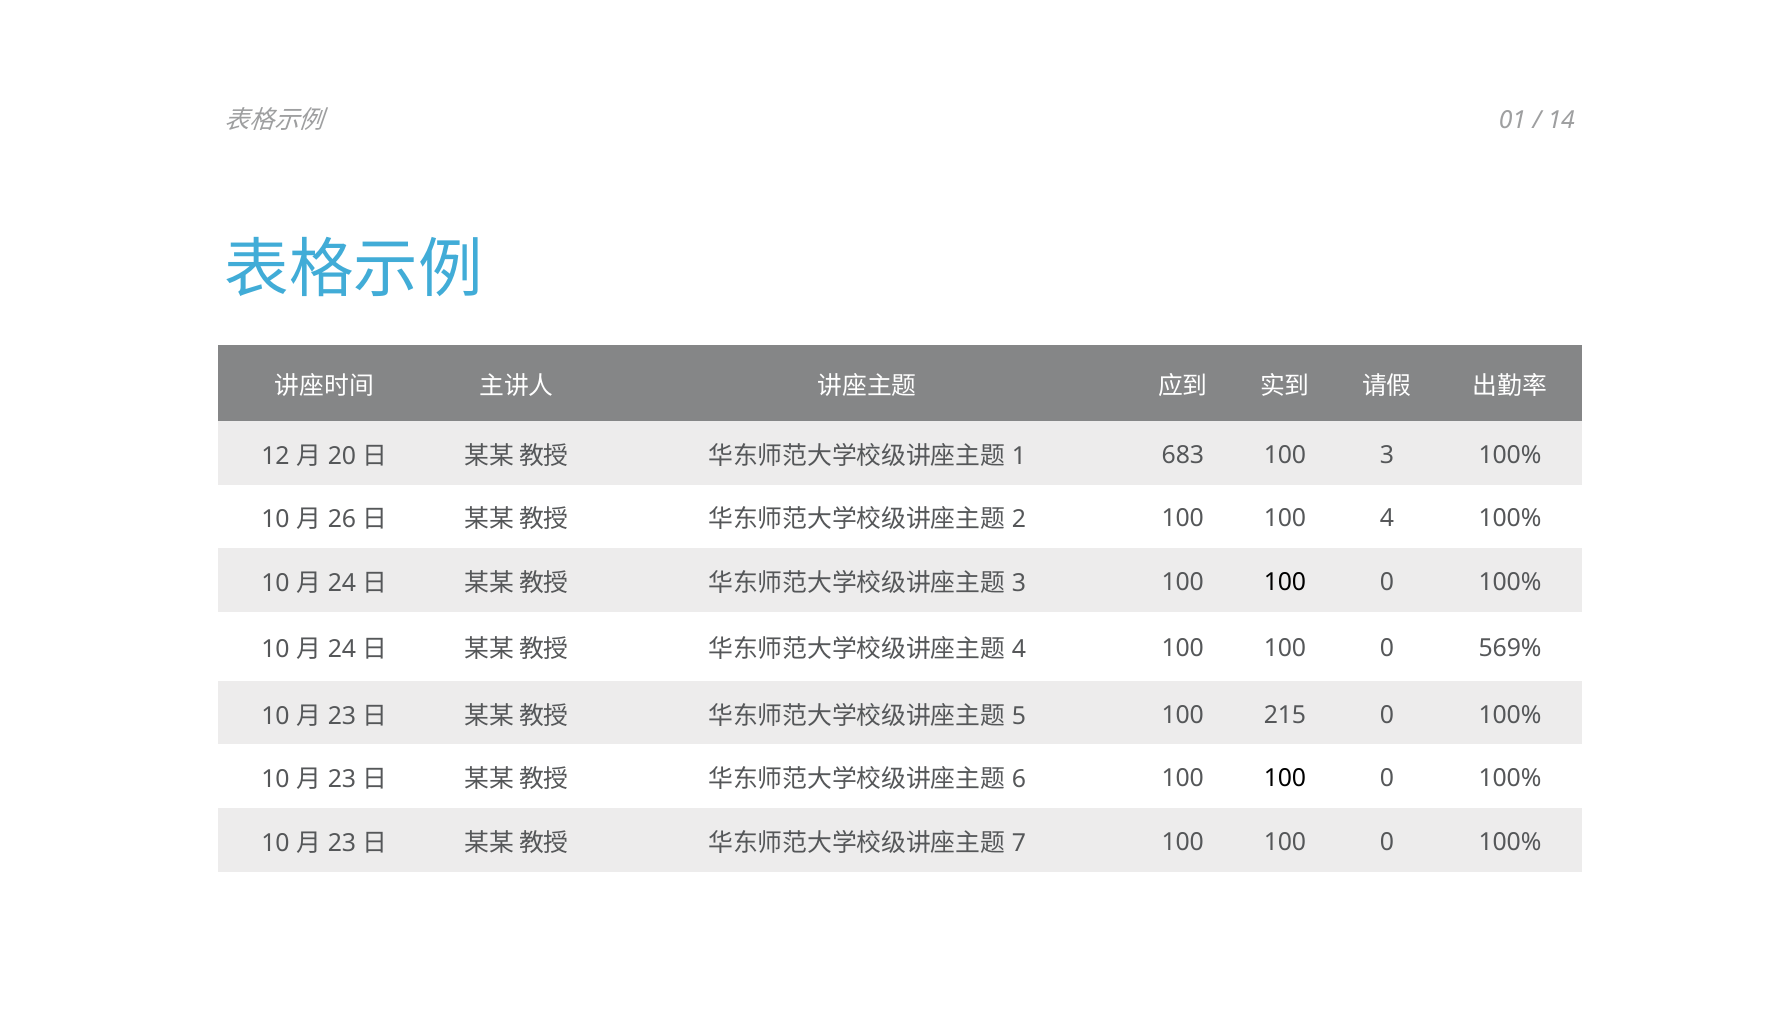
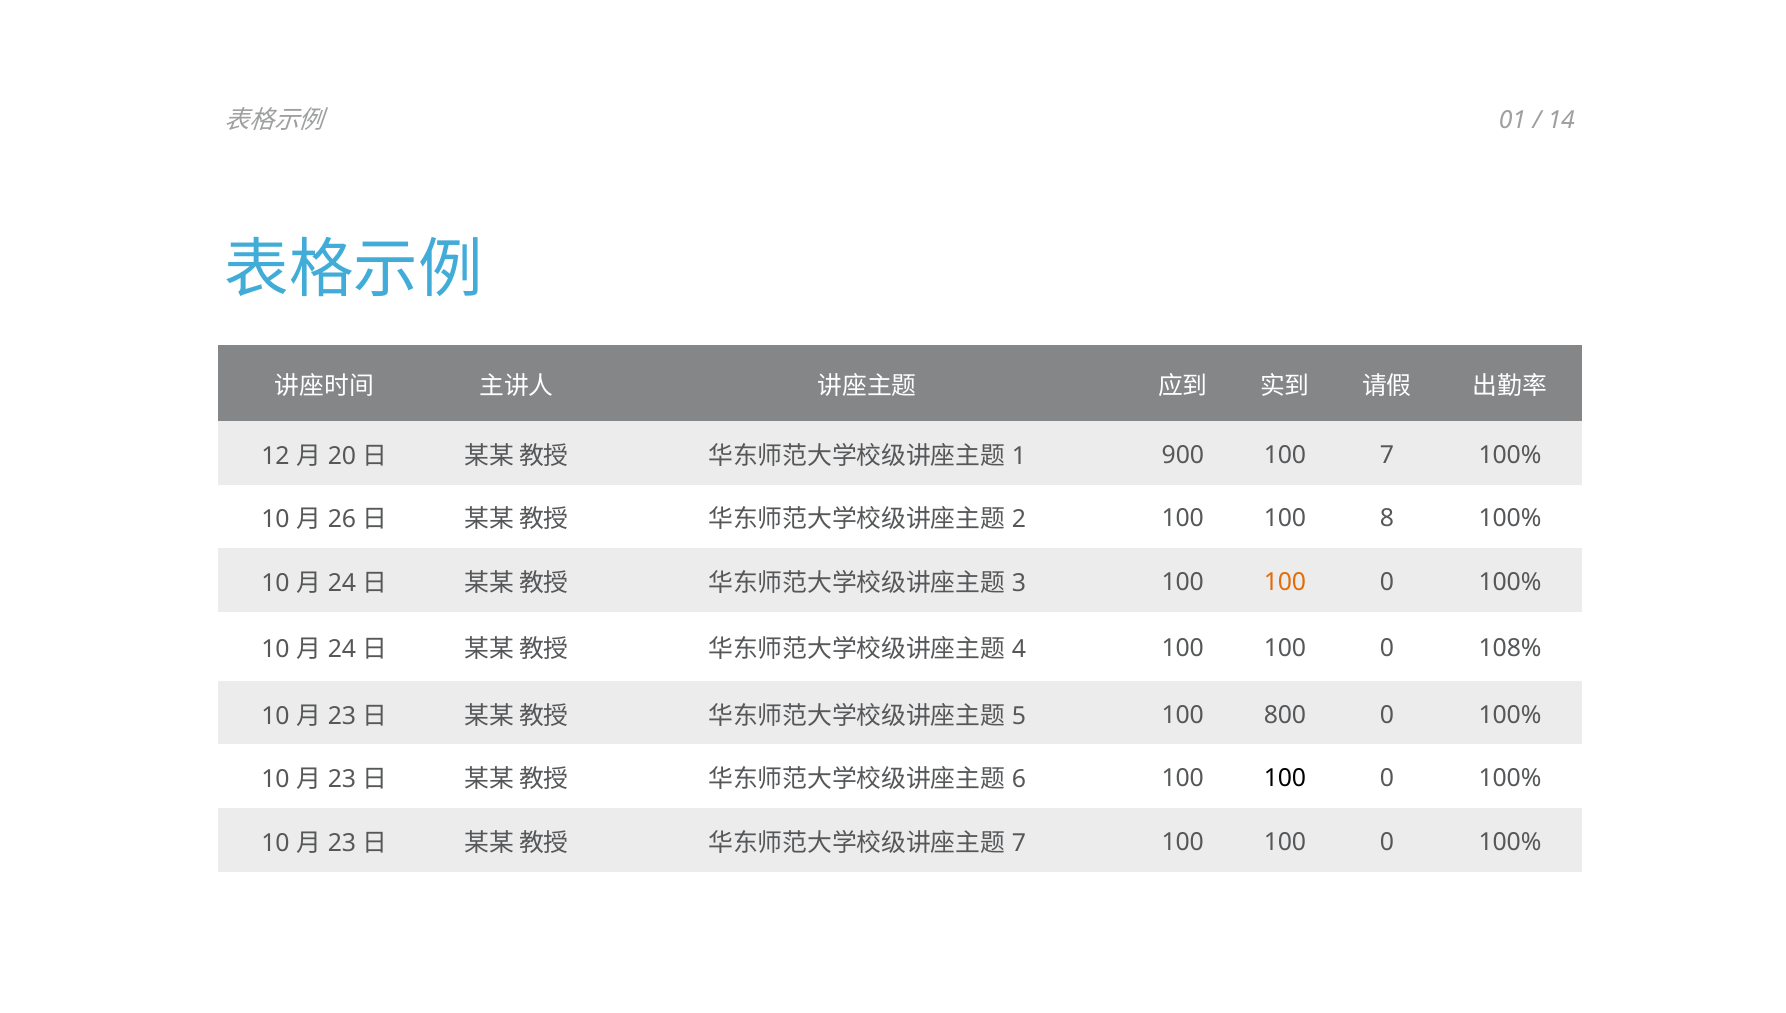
683: 683 -> 900 (1183, 455)
100 3: 3 -> 7 (1387, 455)
100 4: 4 -> 8 (1387, 519)
100 colour: black -> orange (1285, 582)
569%: 569% -> 108% (1510, 648)
215: 215 -> 800 (1285, 715)
